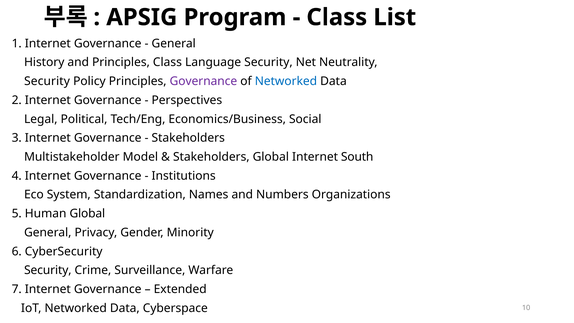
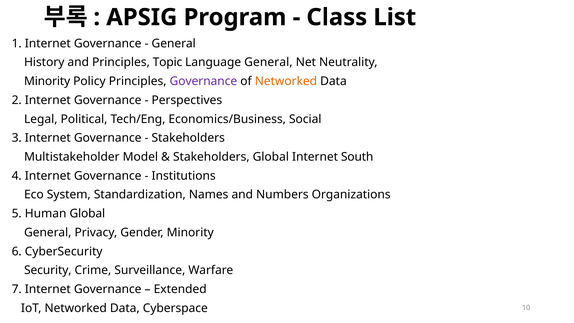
Principles Class: Class -> Topic (168, 62)
Language Security: Security -> General (268, 62)
Security: Security -> Minority (47, 81)
Networked colour: blue -> orange (286, 81)
